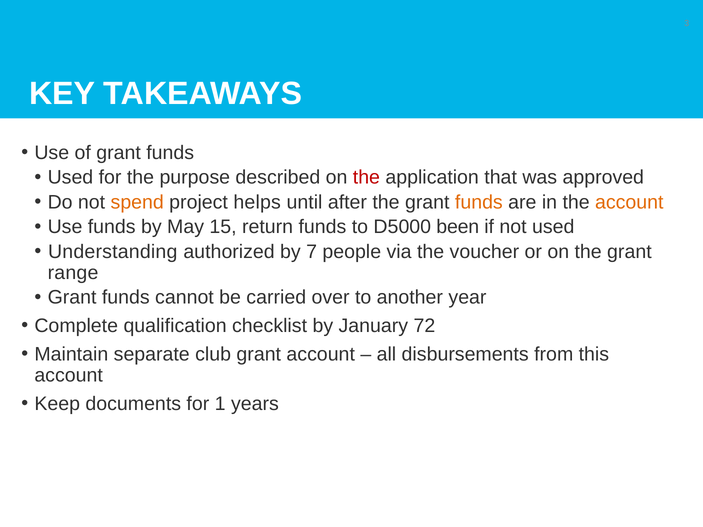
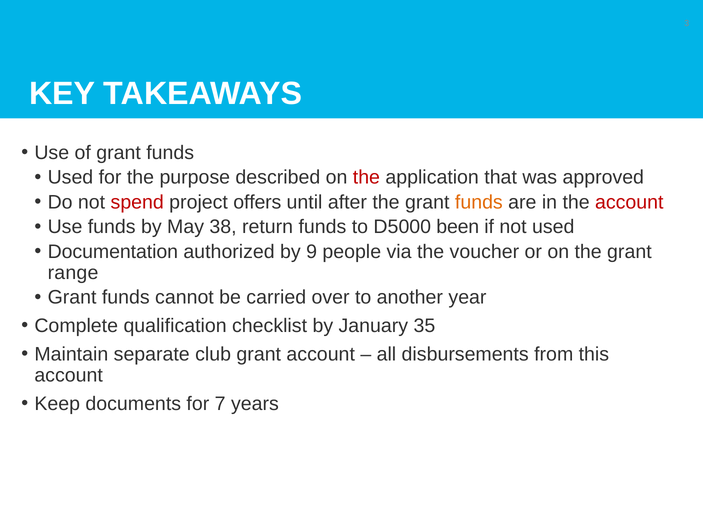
spend colour: orange -> red (137, 202)
helps: helps -> offers (257, 202)
account colour: orange -> red (629, 202)
15: 15 -> 38 (223, 227)
Understanding: Understanding -> Documentation (113, 252)
7: 7 -> 9 (312, 252)
72: 72 -> 35 (424, 326)
1: 1 -> 7 (220, 404)
